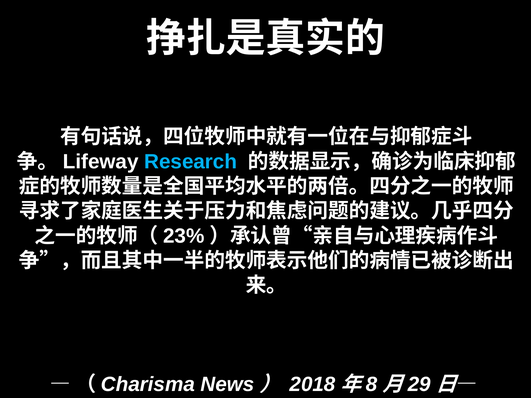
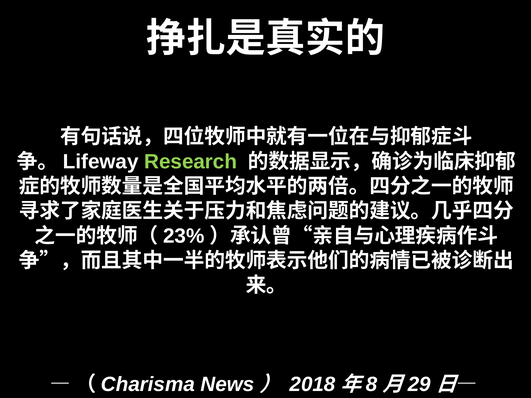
Research colour: light blue -> light green (191, 162)
